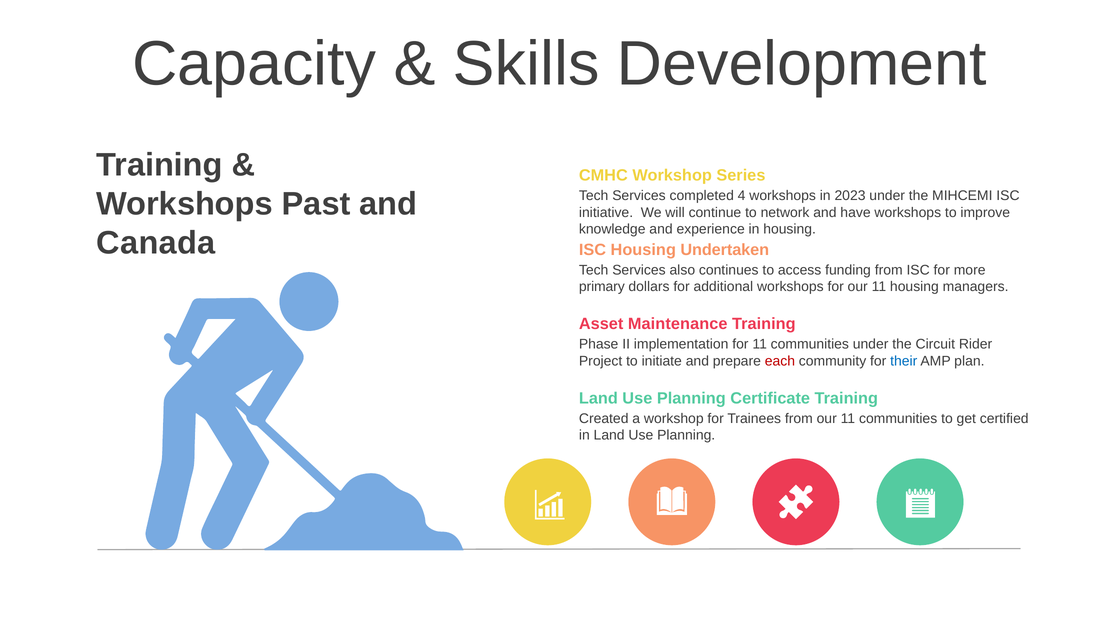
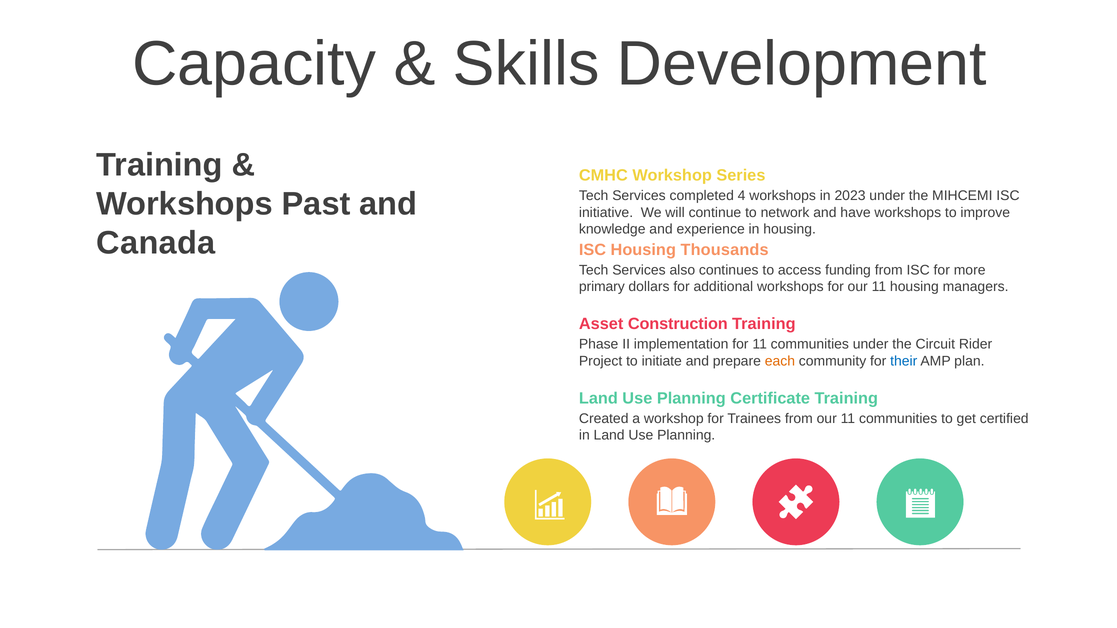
Undertaken: Undertaken -> Thousands (725, 250)
Maintenance: Maintenance -> Construction (678, 324)
each colour: red -> orange (780, 361)
